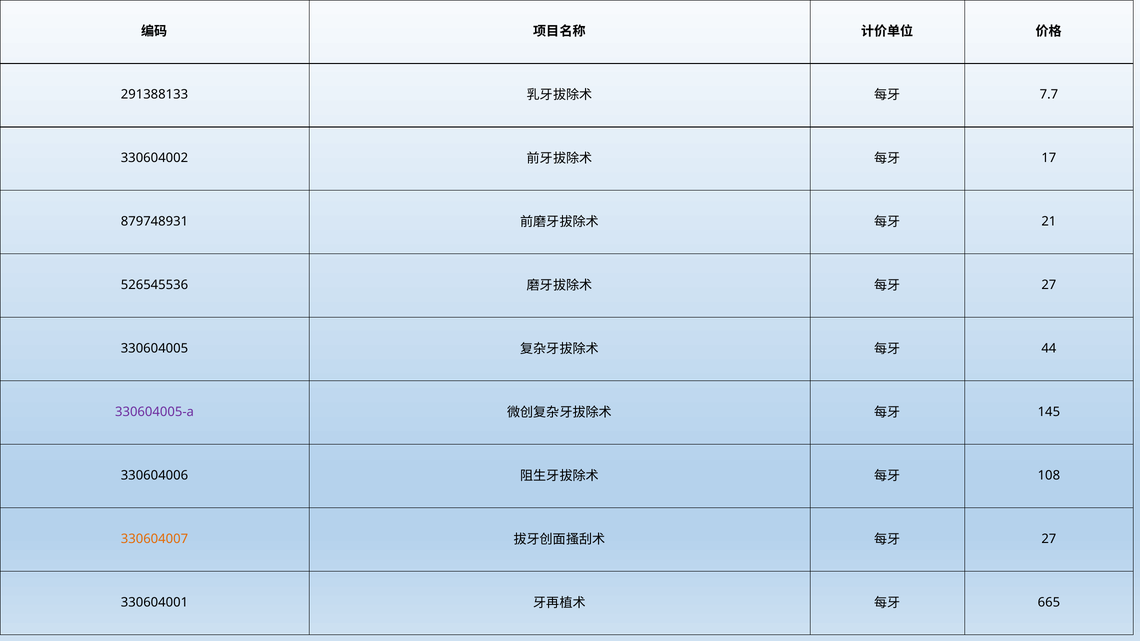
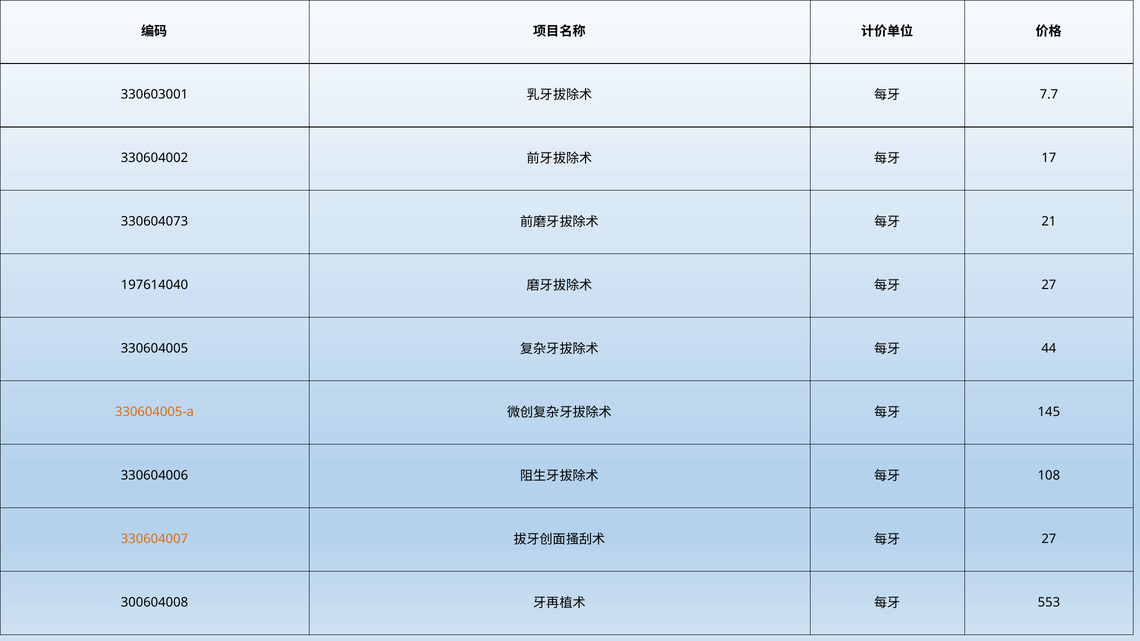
291388133: 291388133 -> 330603001 (154, 94)
879748931: 879748931 -> 330604073 (154, 222)
526545536: 526545536 -> 197614040 (154, 285)
330604005-a colour: purple -> orange (154, 412)
330604001: 330604001 -> 300604008 (154, 603)
665: 665 -> 553 (1049, 603)
